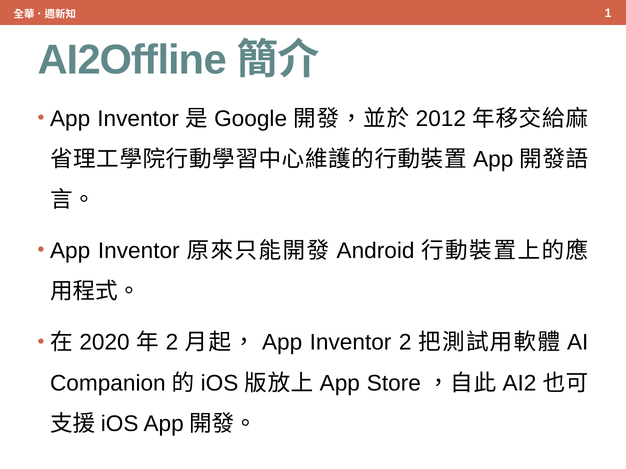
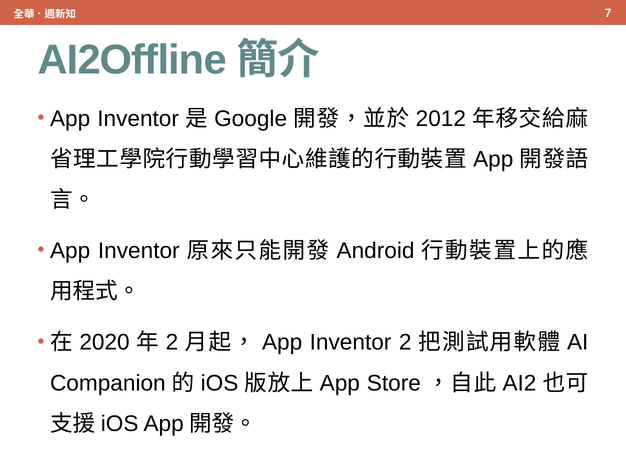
1: 1 -> 7 (608, 13)
